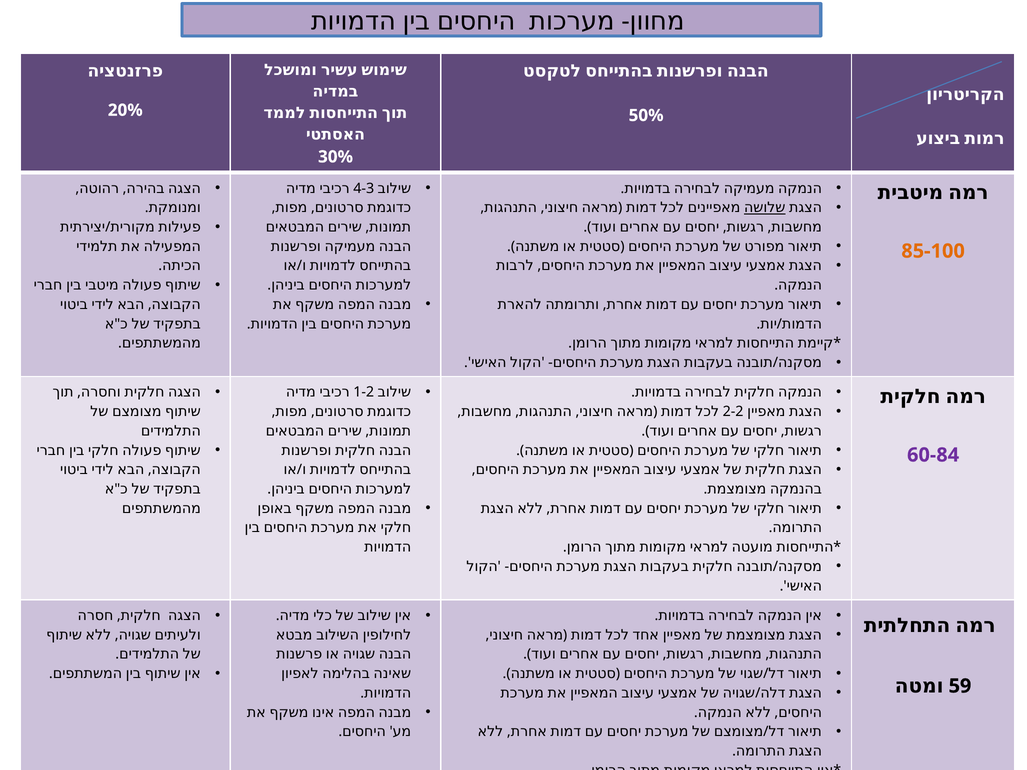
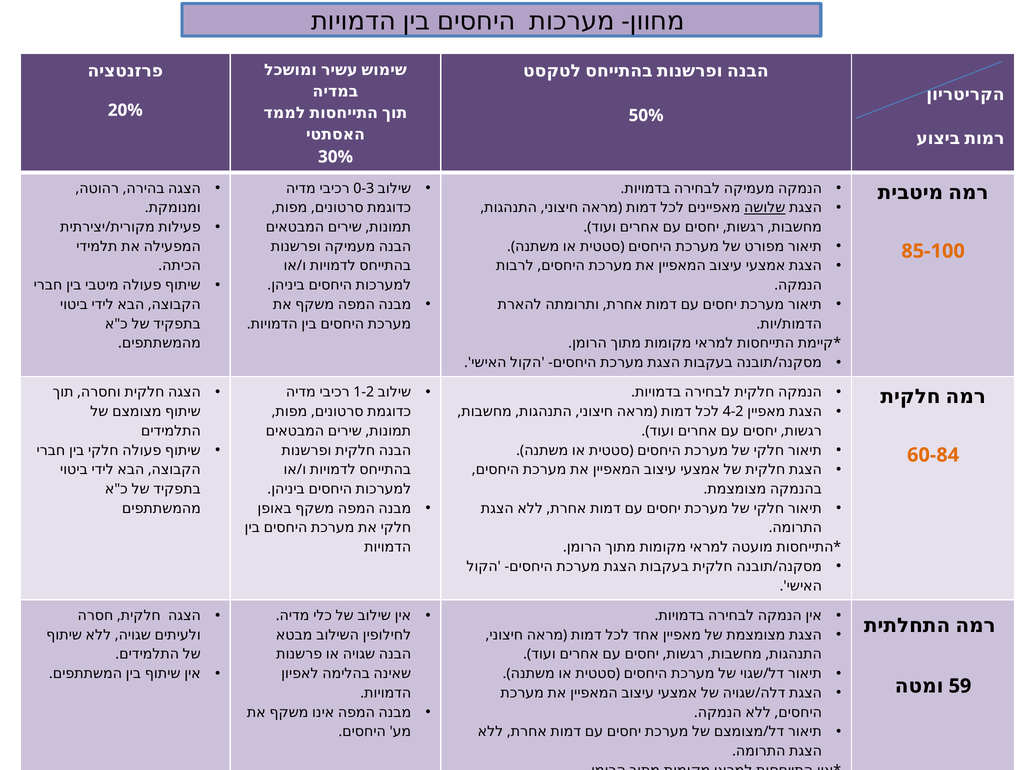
4-3: 4-3 -> 0-3 (364, 188)
2-2: 2-2 -> 4-2 (733, 412)
60-84 colour: purple -> orange (933, 455)
